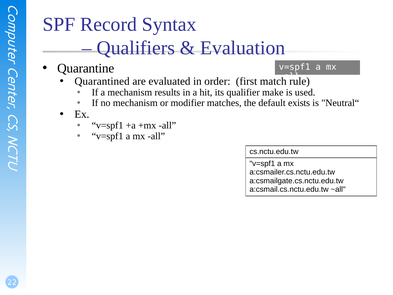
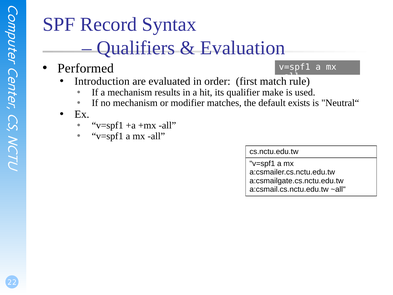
Quarantine: Quarantine -> Performed (86, 68)
Quarantined: Quarantined -> Introduction (102, 81)
